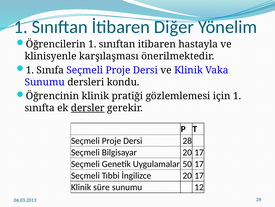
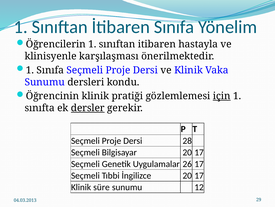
İtibaren Diğer: Diğer -> Sınıfa (174, 27)
için underline: none -> present (222, 96)
50: 50 -> 26 (187, 163)
